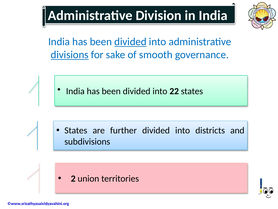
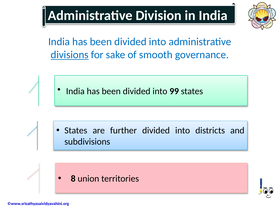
divided underline: present -> none (130, 42)
22: 22 -> 99 (174, 91)
2: 2 -> 8 (73, 178)
